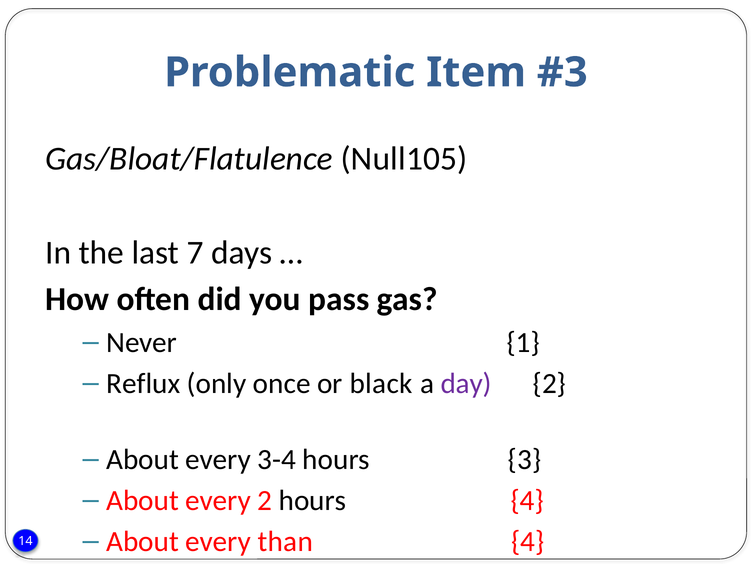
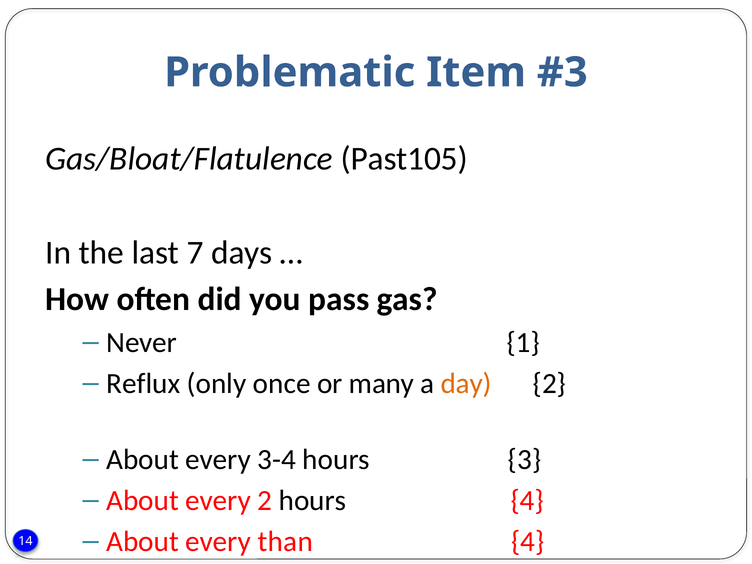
Null105: Null105 -> Past105 (404, 159)
black: black -> many (382, 384)
day colour: purple -> orange (466, 384)
